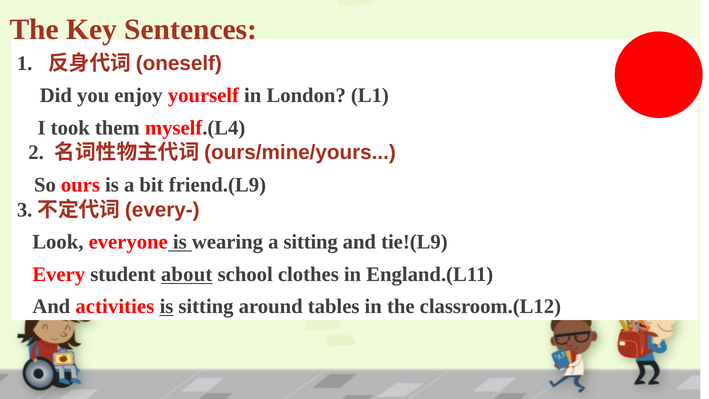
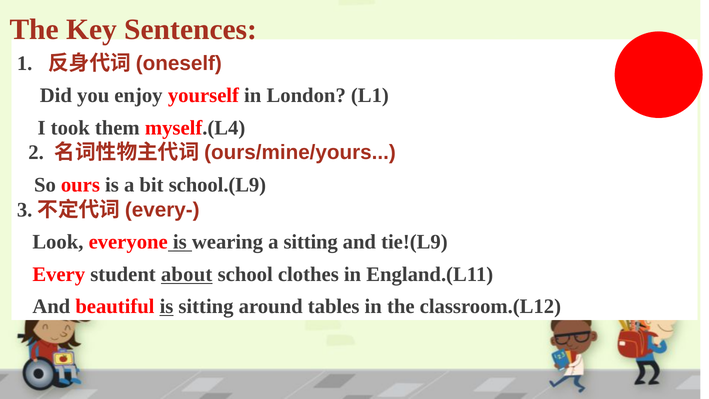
friend.(L9: friend.(L9 -> school.(L9 (217, 185)
activities: activities -> beautiful (115, 306)
